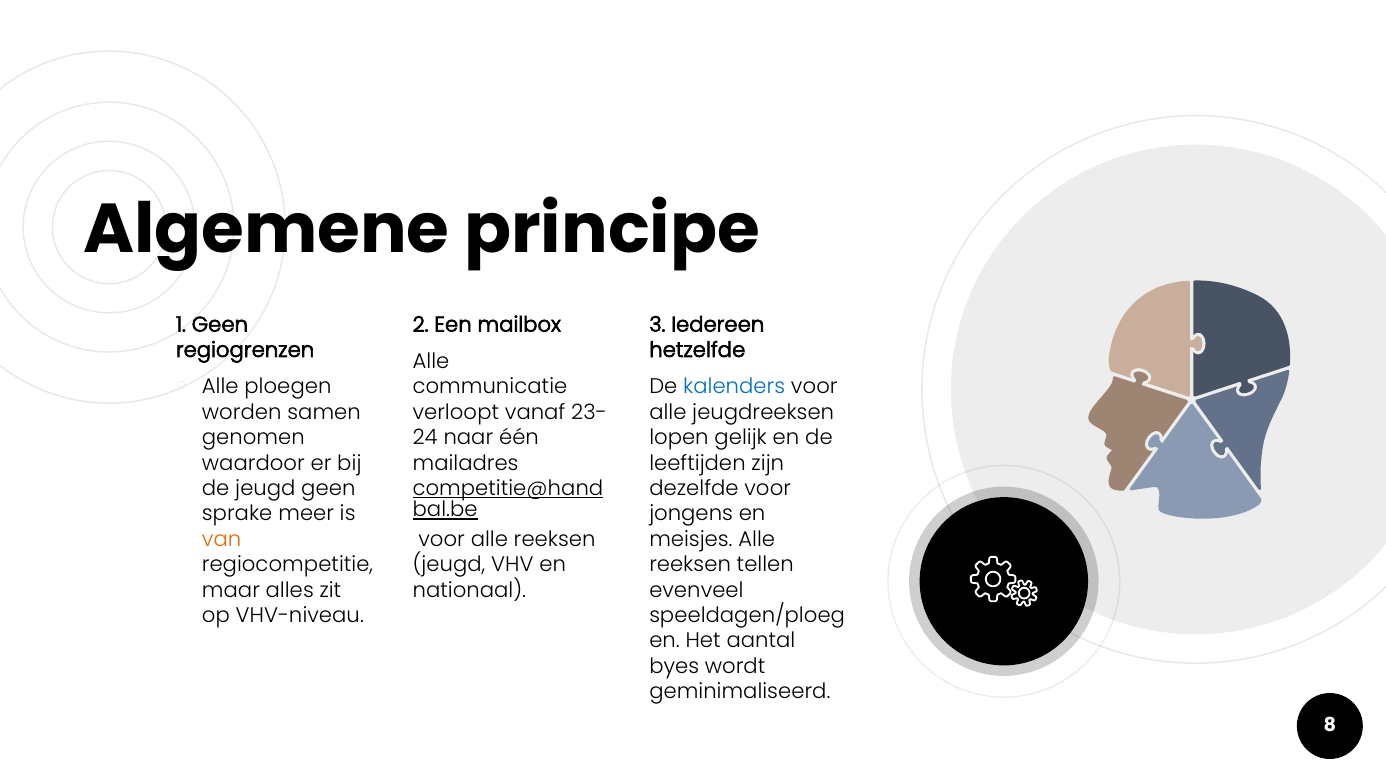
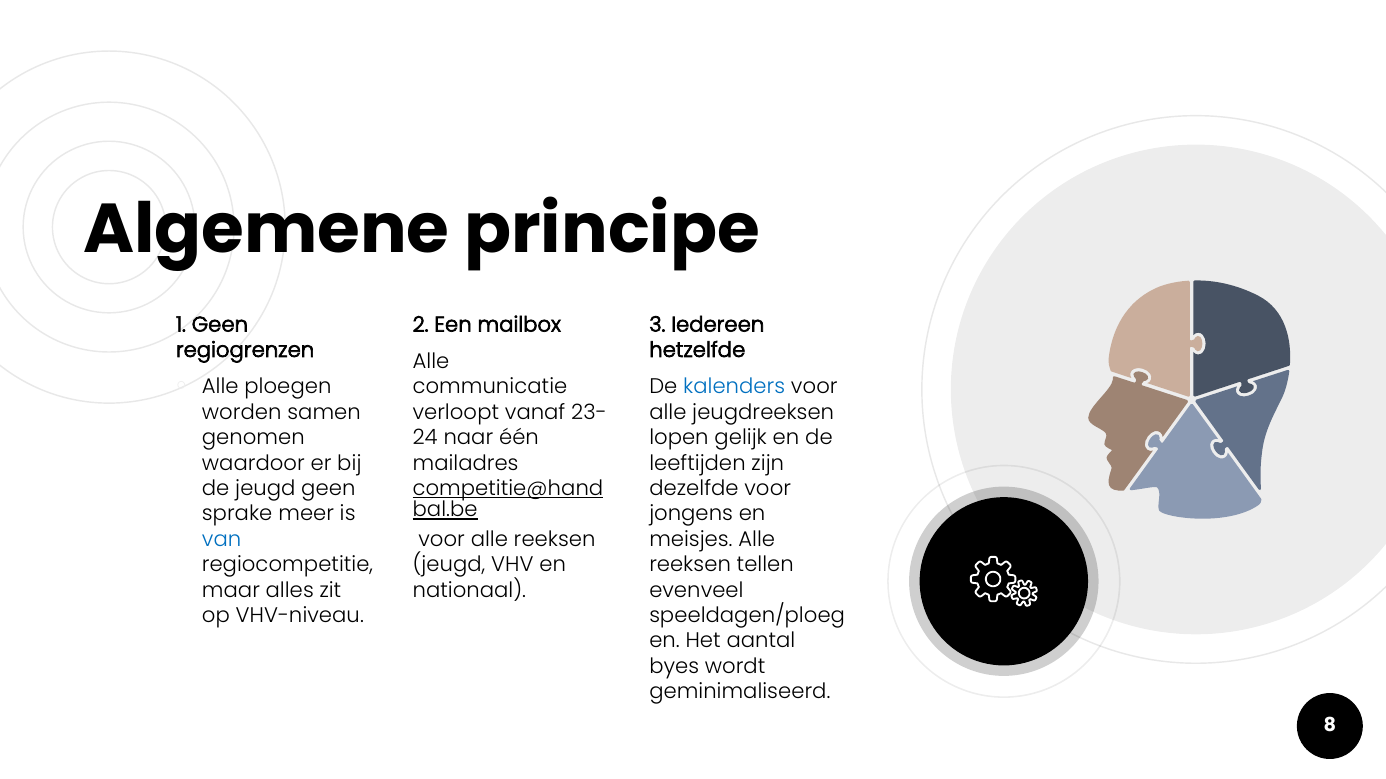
van colour: orange -> blue (222, 540)
